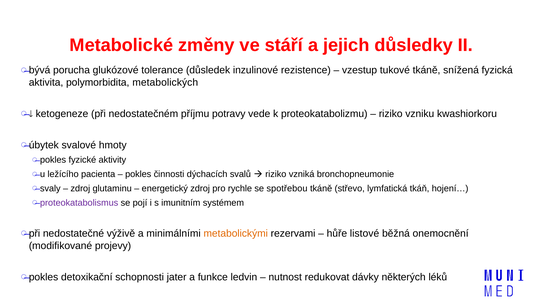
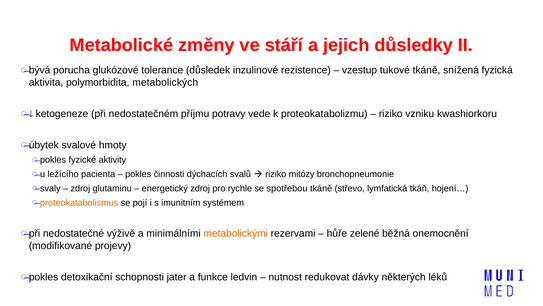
vzniká: vzniká -> mitózy (302, 174)
proteokatabolismus colour: purple -> orange (79, 202)
listové: listové -> zelené (365, 233)
